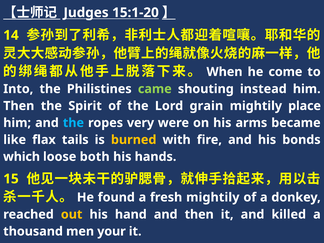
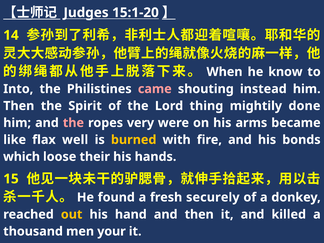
come: come -> know (285, 72)
came colour: light green -> pink (155, 89)
grain: grain -> thing (206, 106)
place: place -> done (304, 106)
the colour: light blue -> pink (73, 123)
tails: tails -> well (75, 140)
both: both -> their (95, 157)
fresh mightily: mightily -> securely (213, 197)
